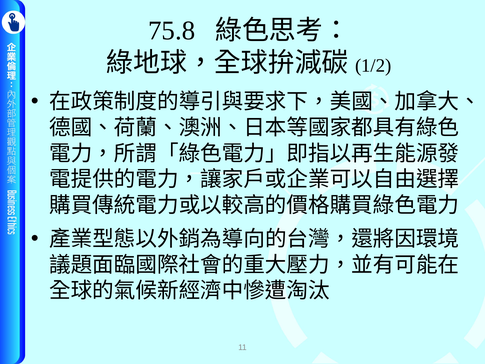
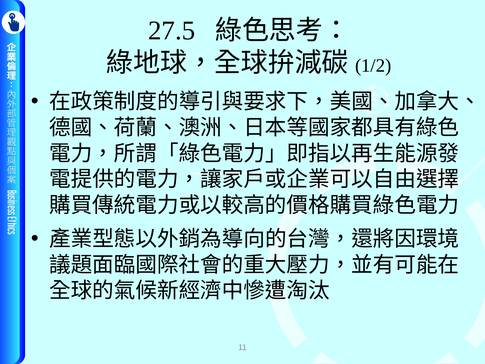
75.8: 75.8 -> 27.5 (172, 31)
